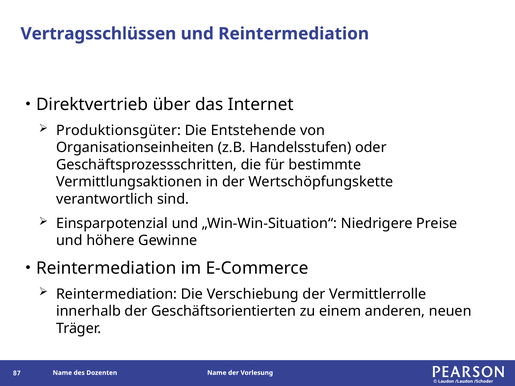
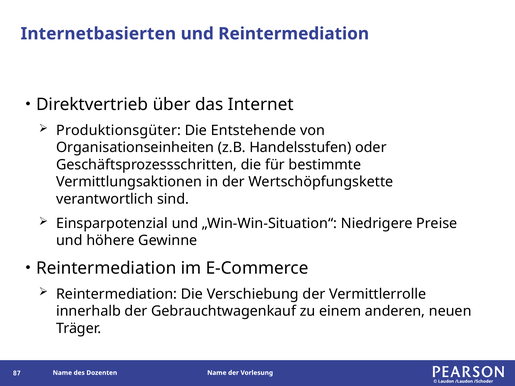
Vertragsschlüssen: Vertragsschlüssen -> Internetbasierten (98, 34)
Geschäftsorientierten: Geschäftsorientierten -> Gebrauchtwagenkauf (224, 311)
